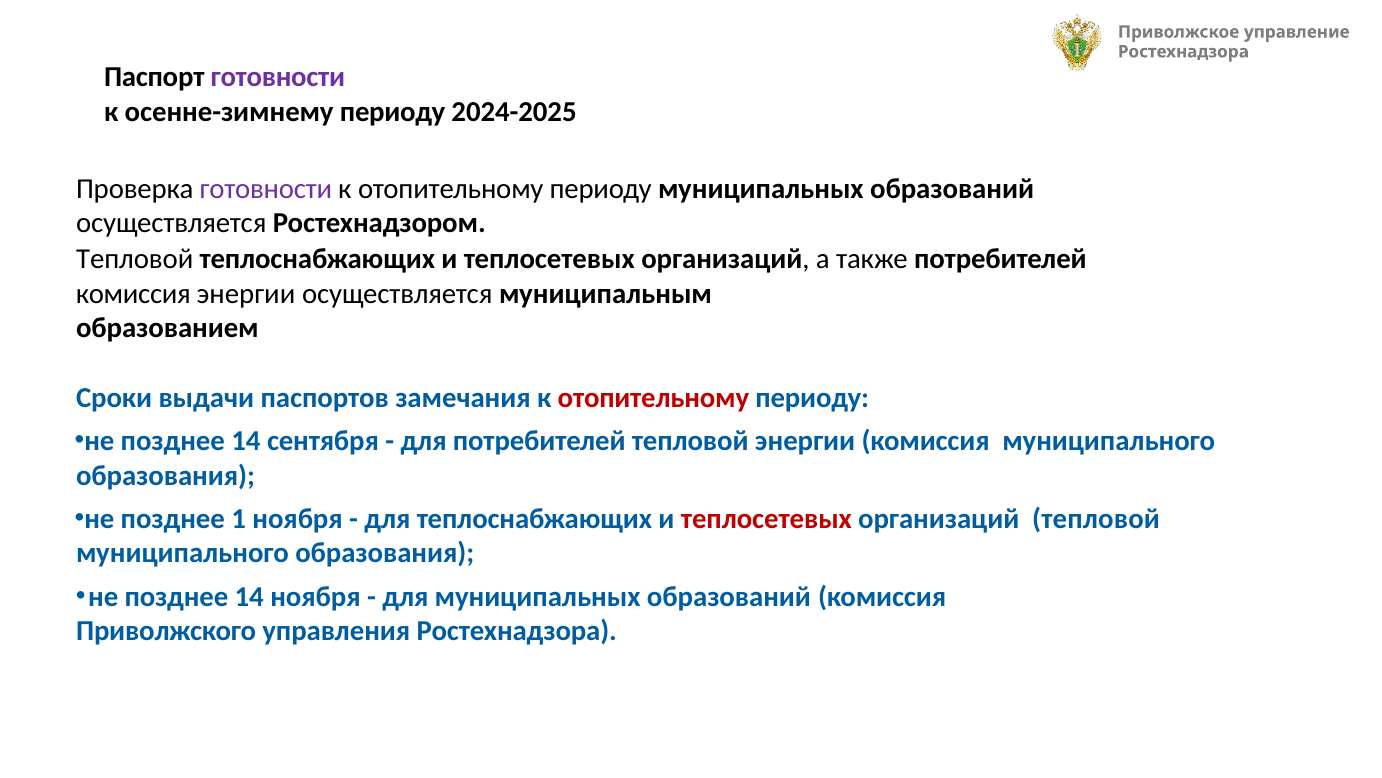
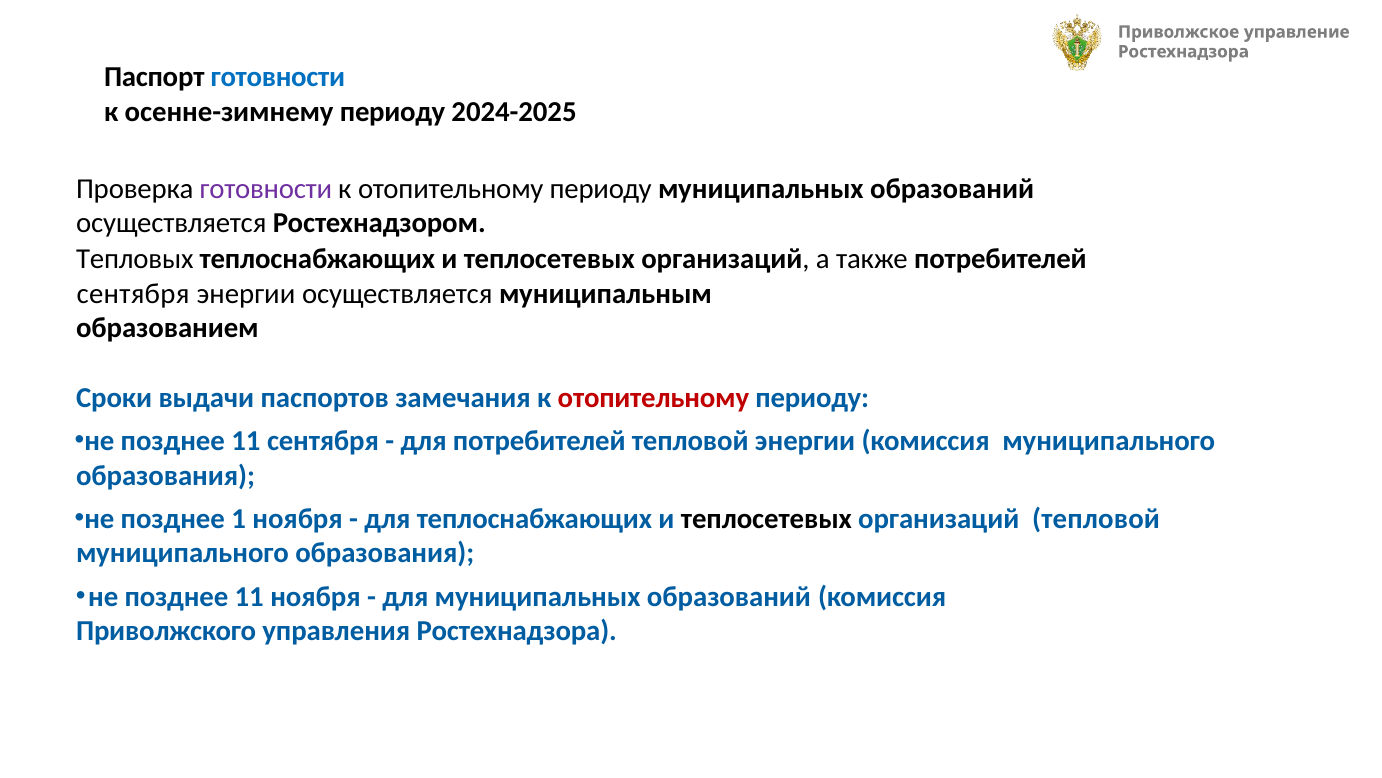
готовности colour: purple -> blue (278, 77)
Тепловой: Тепловой -> Тепловых (135, 259)
комиссия: комиссия -> сентября (133, 294)
14: 14 -> 11 (246, 441)
теплосетевых colour: red -> black (766, 518)
14: 14 -> 11 (249, 596)
